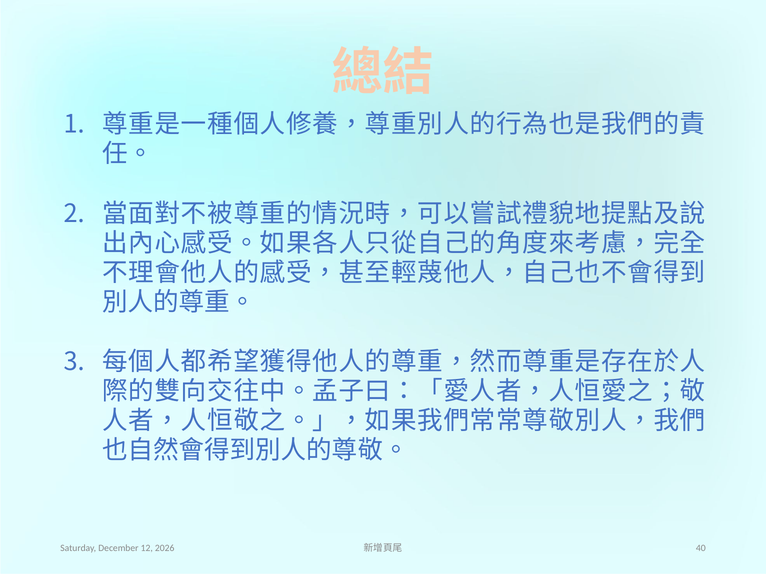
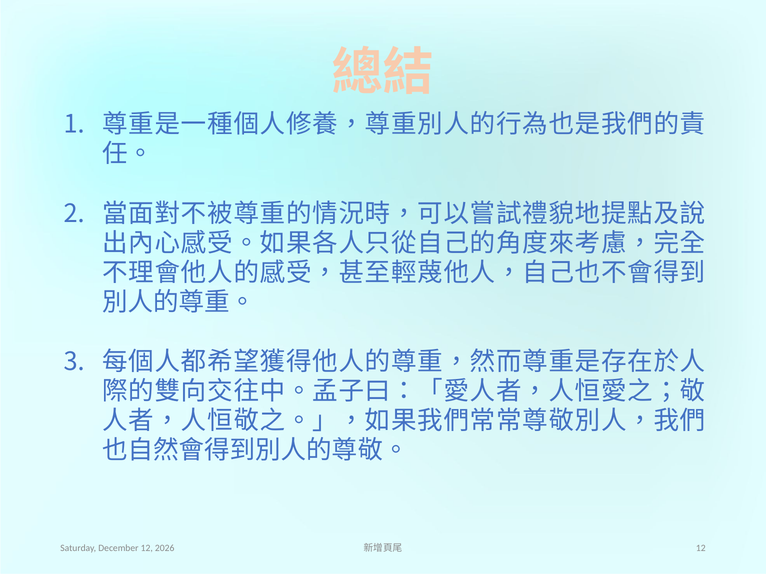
40: 40 -> 12 (701, 548)
